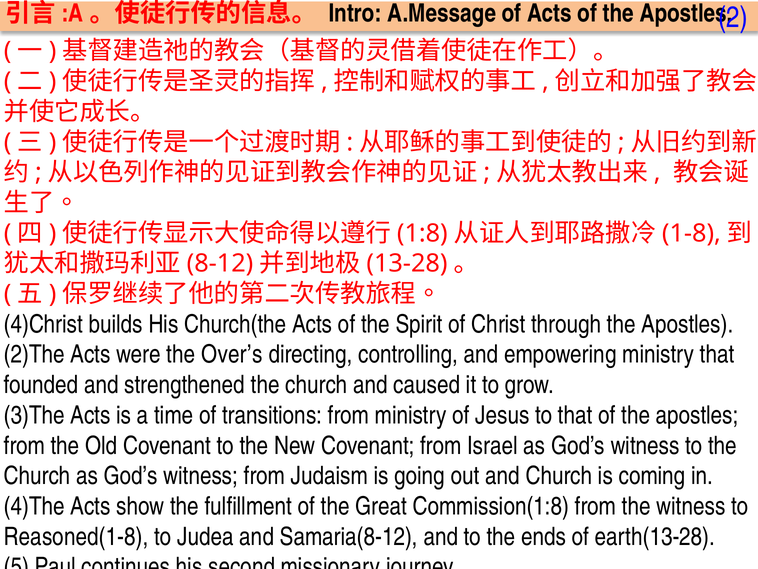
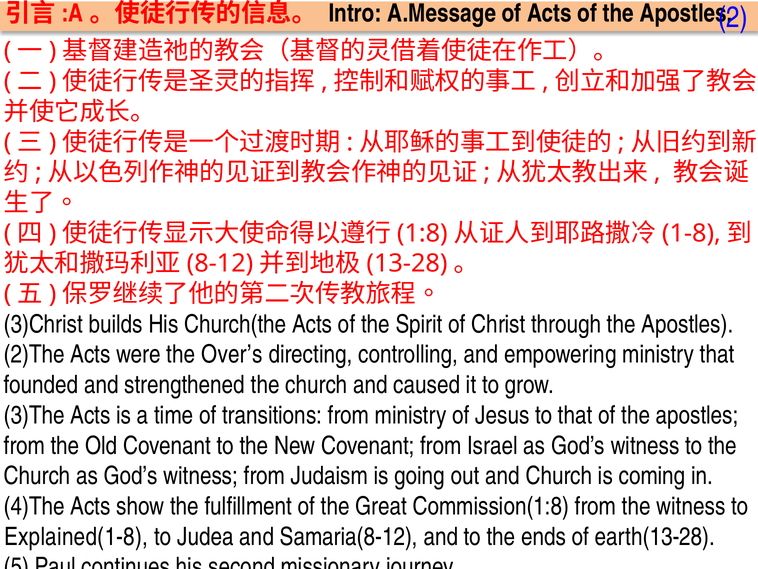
4)Christ: 4)Christ -> 3)Christ (43, 324)
Reasoned(1-8: Reasoned(1-8 -> Explained(1-8 (76, 536)
